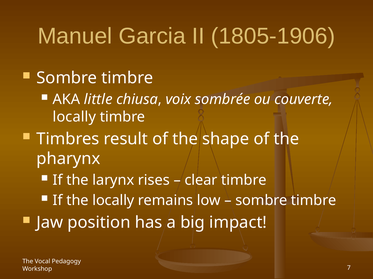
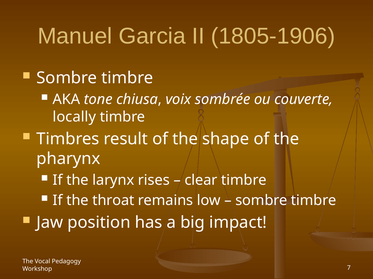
little: little -> tone (98, 100)
the locally: locally -> throat (113, 201)
